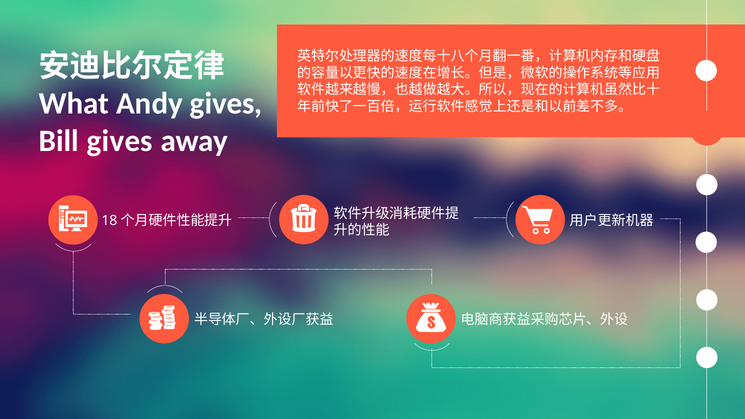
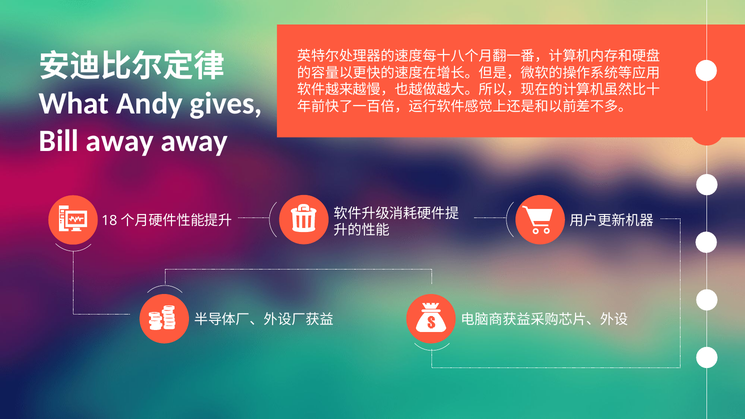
Bill gives: gives -> away (120, 141)
